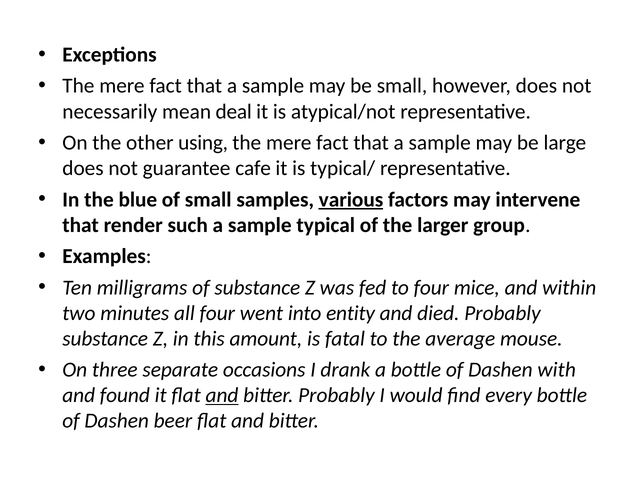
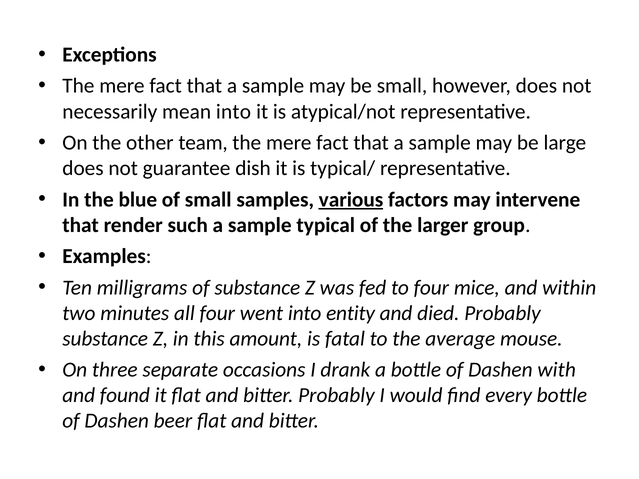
mean deal: deal -> into (234, 112)
using: using -> team (203, 143)
cafe: cafe -> dish (253, 168)
and underline: present -> none (222, 396)
